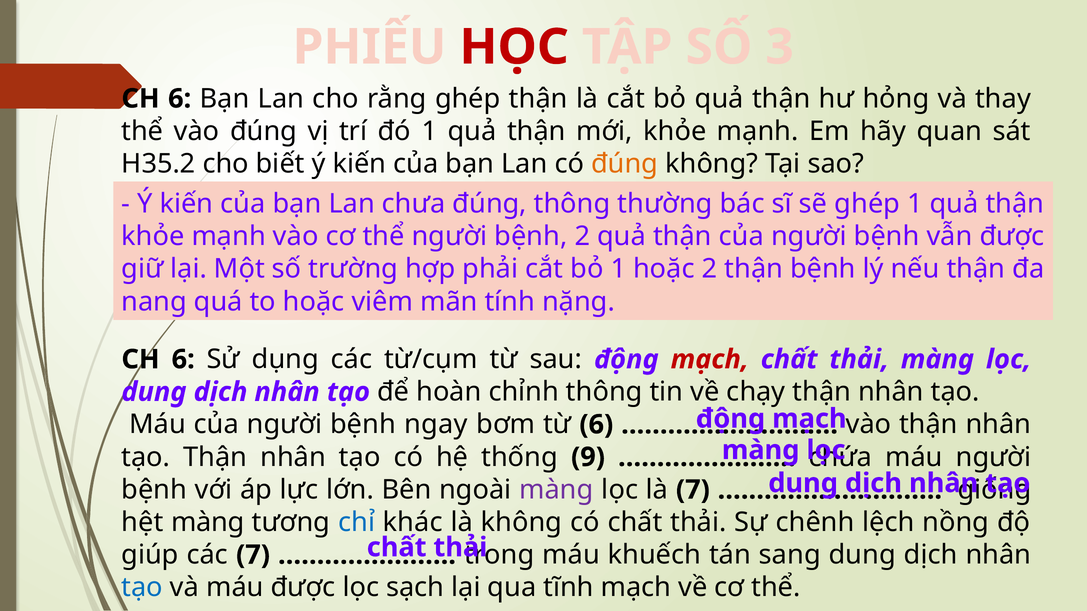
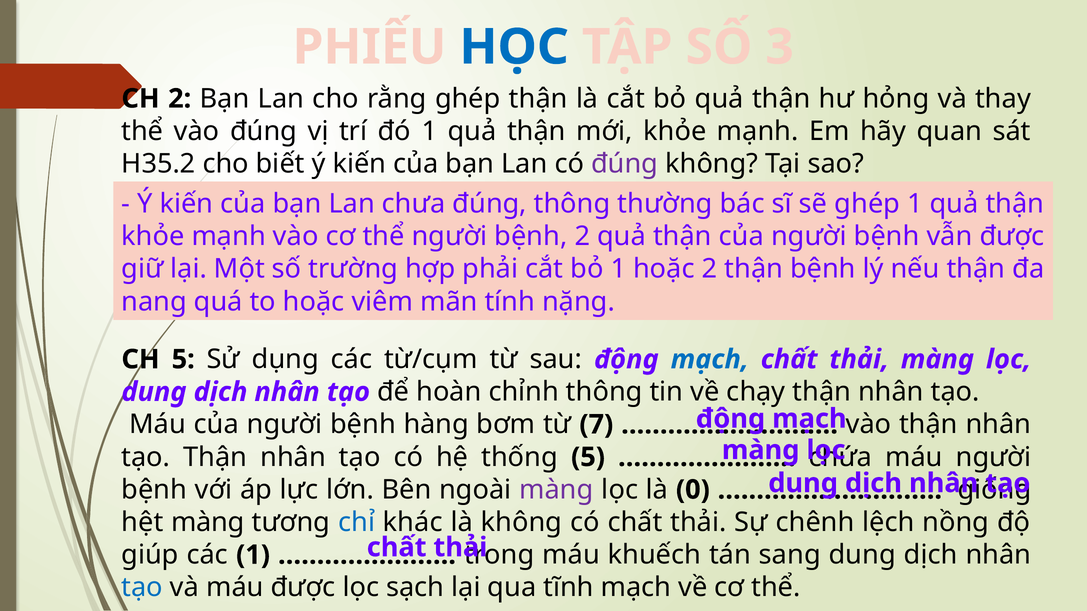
HỌC colour: red -> blue (514, 47)
6: 6 -> 2 (180, 99)
đúng colour: orange -> purple (625, 164)
6: 6 -> 5 (183, 360)
mạch colour: red -> blue (710, 360)
ngay: ngay -> hàng (436, 425)
từ 6: 6 -> 7 (596, 425)
thống 9: 9 -> 5 (588, 457)
là 7: 7 -> 0 (693, 490)
các 7: 7 -> 1 (253, 555)
